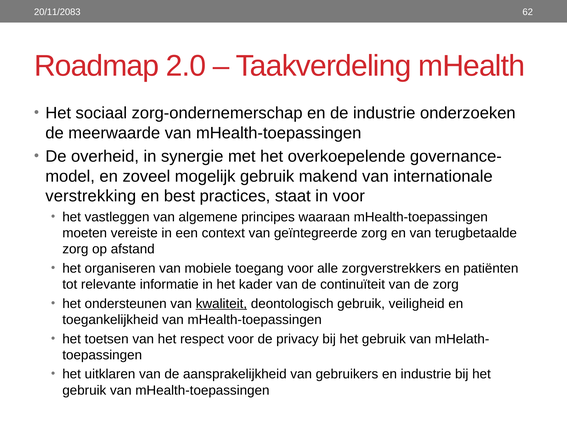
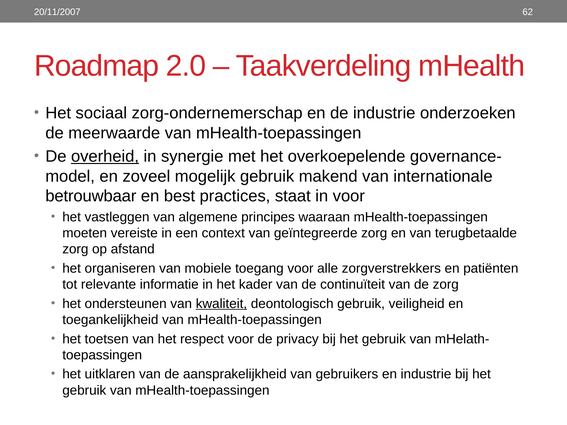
20/11/2083: 20/11/2083 -> 20/11/2007 (57, 12)
overheid underline: none -> present (105, 157)
verstrekking: verstrekking -> betrouwbaar (91, 196)
